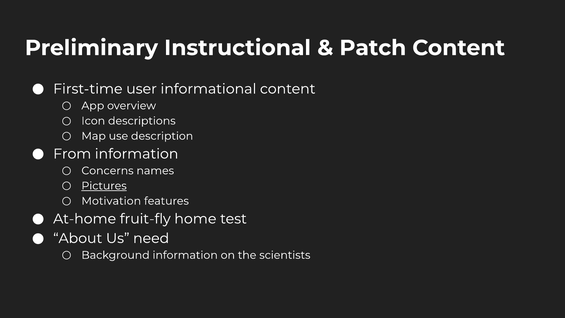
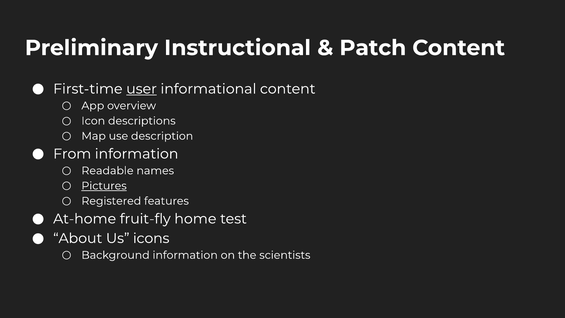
user underline: none -> present (141, 89)
Concerns: Concerns -> Readable (107, 171)
Motivation: Motivation -> Registered (111, 201)
need: need -> icons (151, 238)
